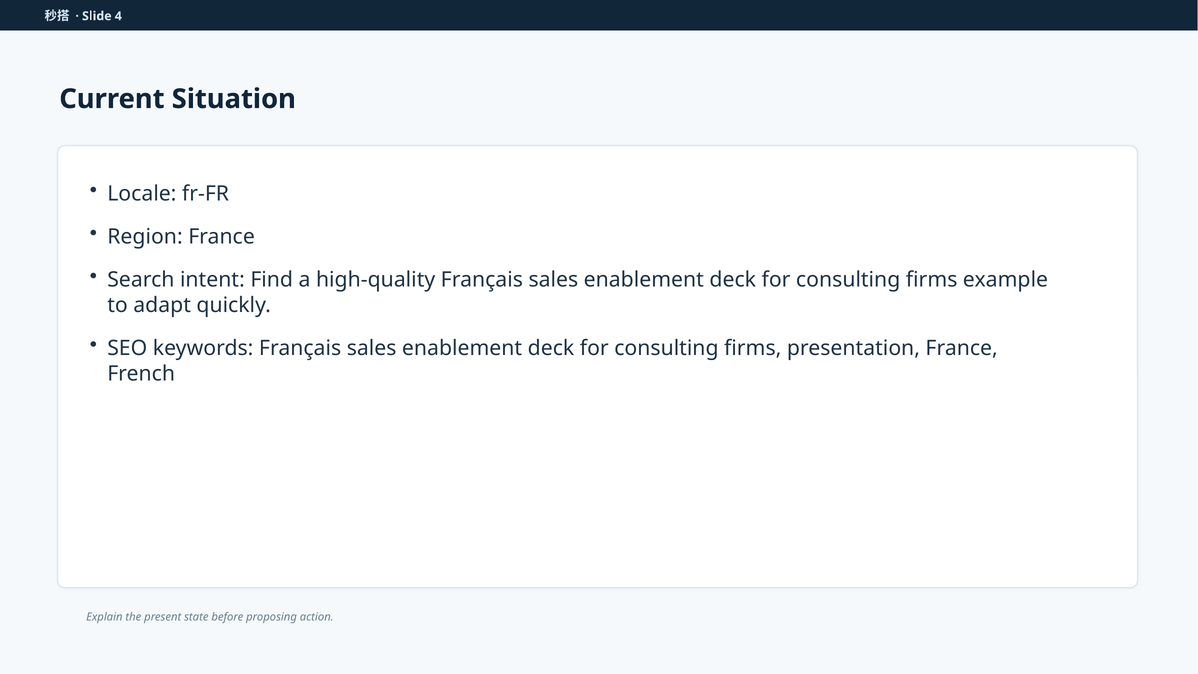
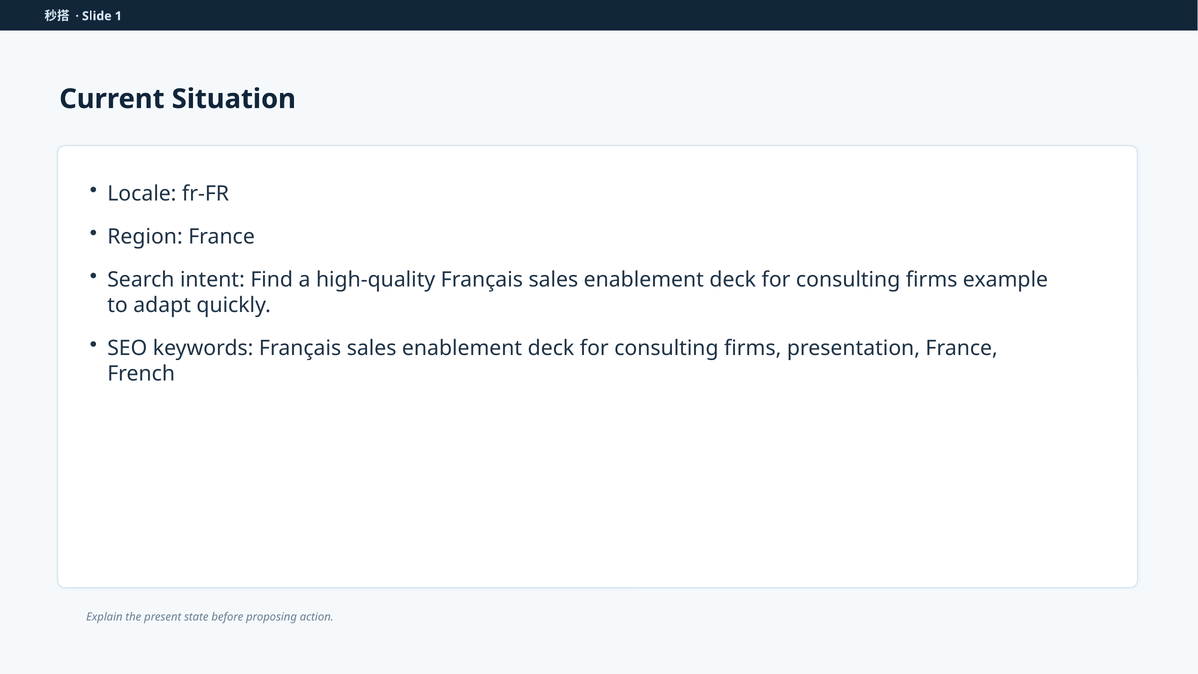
4: 4 -> 1 (118, 16)
